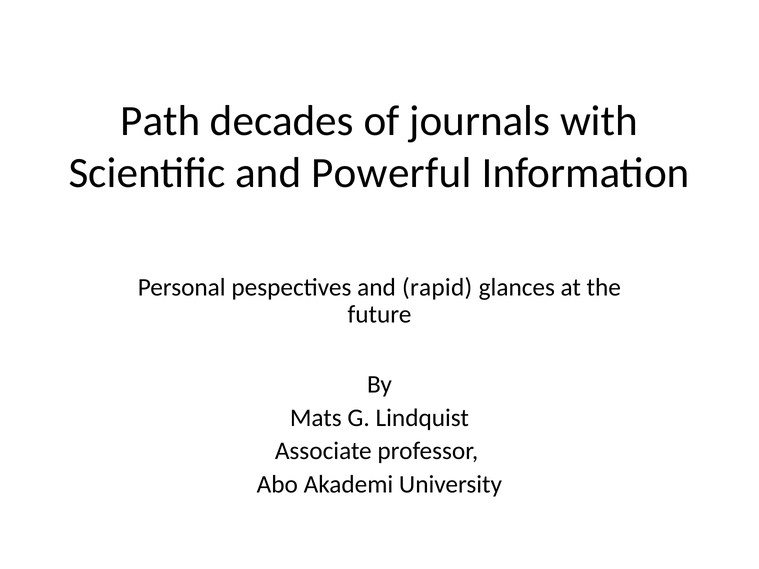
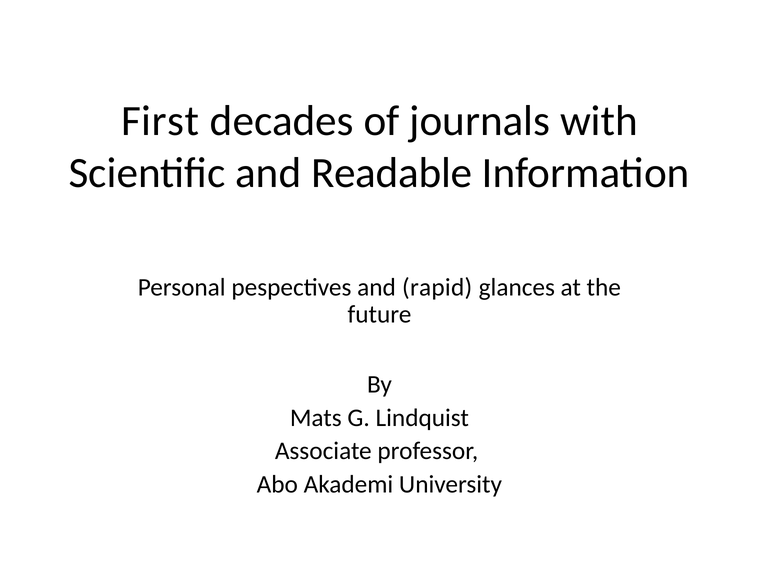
Path: Path -> First (160, 121)
Powerful: Powerful -> Readable (392, 173)
